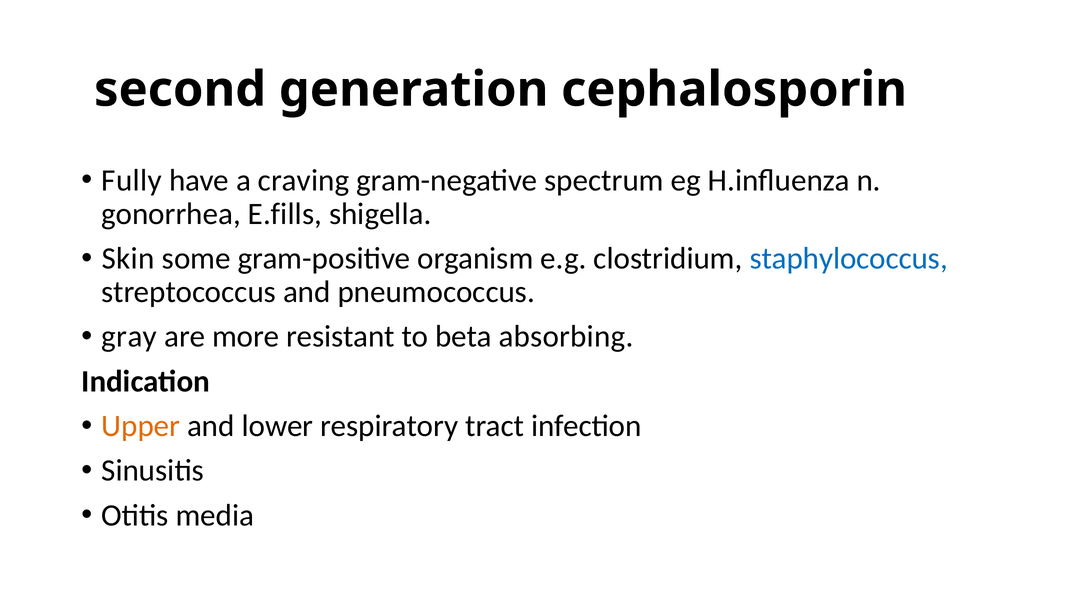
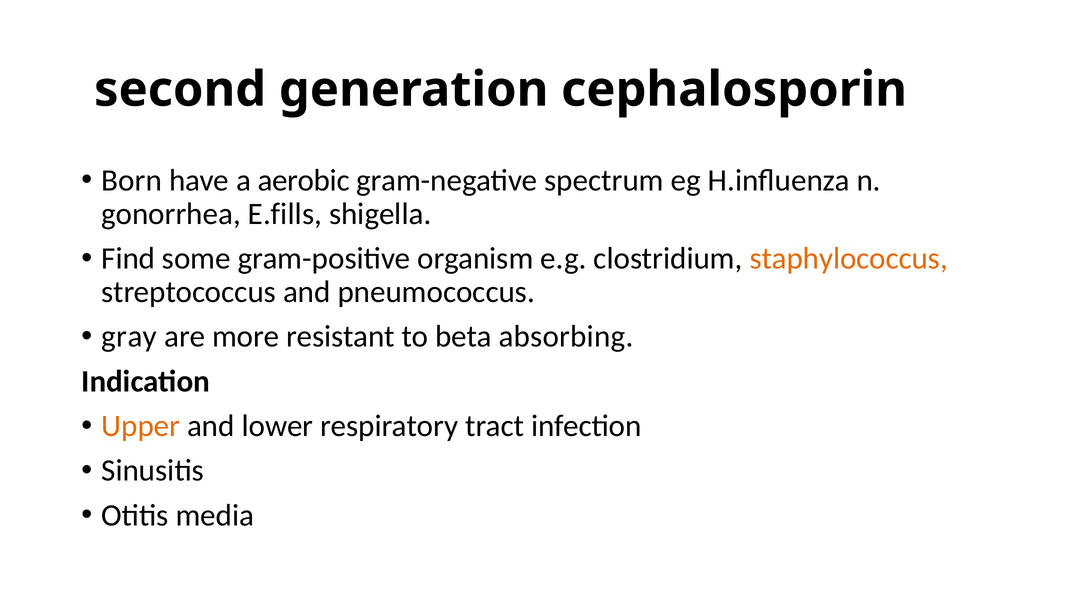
Fully: Fully -> Born (132, 180)
craving: craving -> aerobic (304, 180)
Skin: Skin -> Find (128, 259)
staphylococcus colour: blue -> orange (849, 259)
